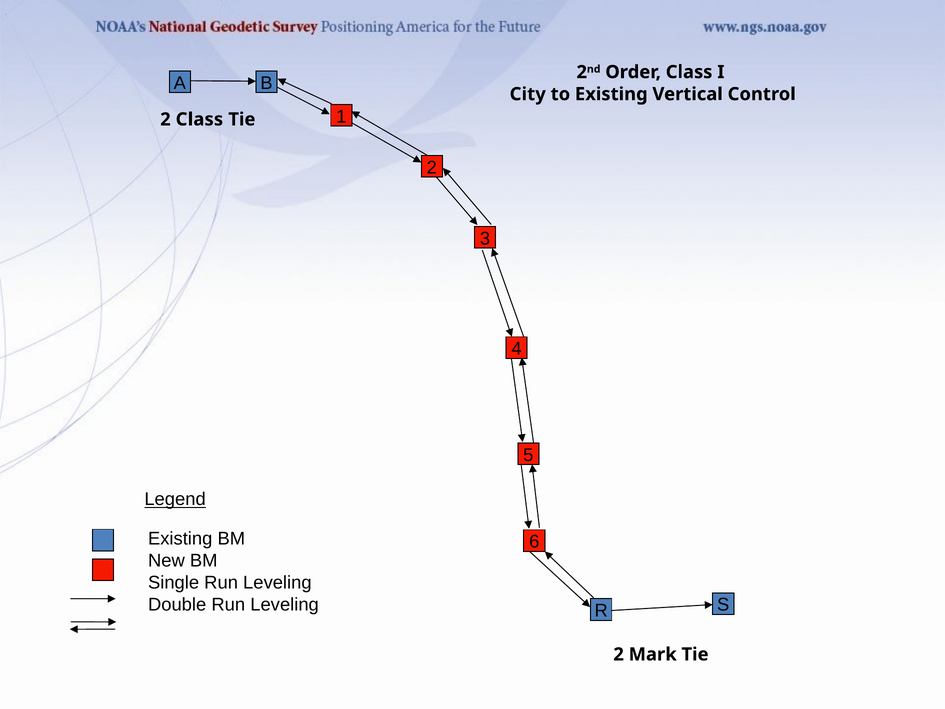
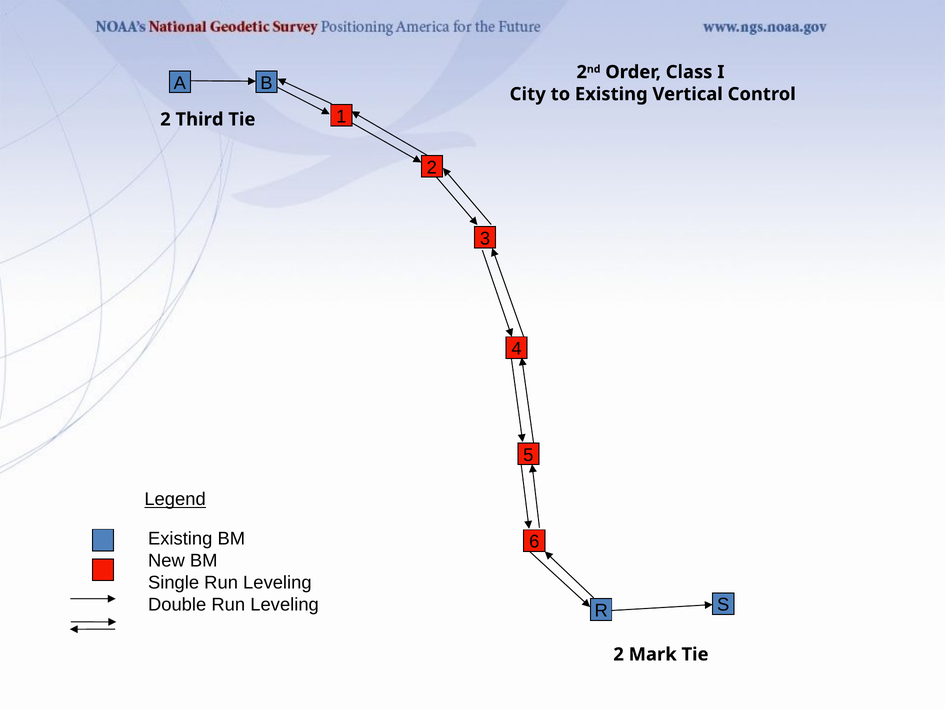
2 Class: Class -> Third (199, 119)
